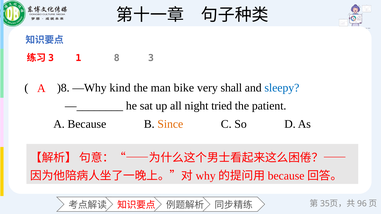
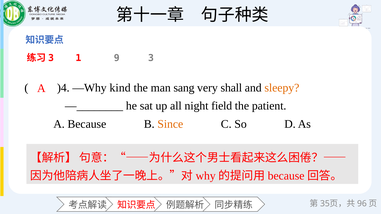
8: 8 -> 9 (117, 58)
)8: )8 -> )4 (63, 88)
bike: bike -> sang (184, 88)
sleepy colour: blue -> orange (282, 88)
tried: tried -> field (222, 106)
